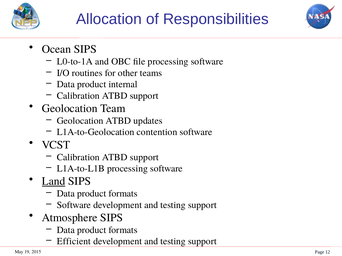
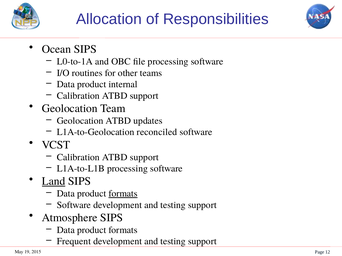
contention: contention -> reconciled (157, 132)
formats underline: none -> present (123, 194)
Efficient: Efficient -> Frequent (74, 242)
